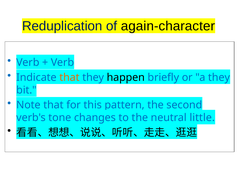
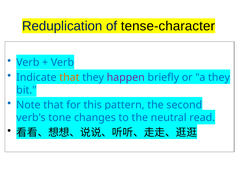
again-character: again-character -> tense-character (168, 26)
happen colour: black -> purple (126, 77)
little: little -> read (202, 118)
